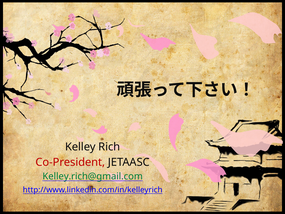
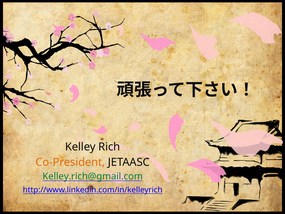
Co-President colour: red -> orange (70, 162)
